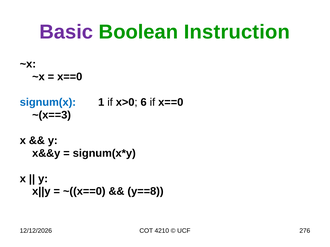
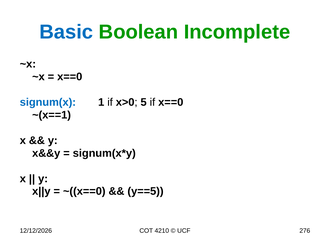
Basic colour: purple -> blue (66, 32)
Instruction: Instruction -> Incomplete (237, 32)
6: 6 -> 5 (144, 102)
~(x==3: ~(x==3 -> ~(x==1 (52, 115)
y==8: y==8 -> y==5 (146, 192)
